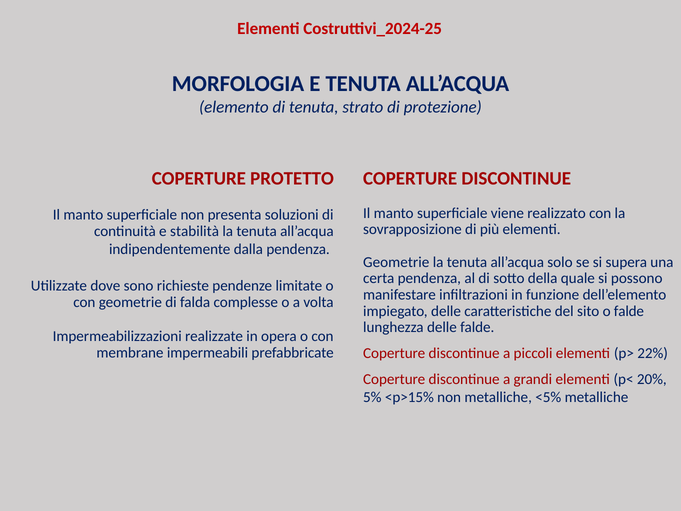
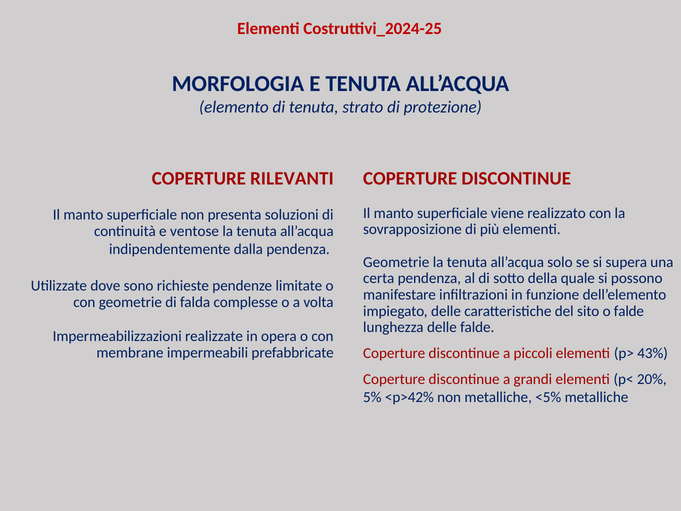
PROTETTO: PROTETTO -> RILEVANTI (292, 178)
stabilità: stabilità -> ventose (195, 231)
22%: 22% -> 43% (653, 353)
<p>15%: <p>15% -> <p>42% (409, 397)
